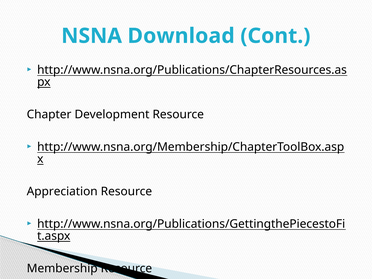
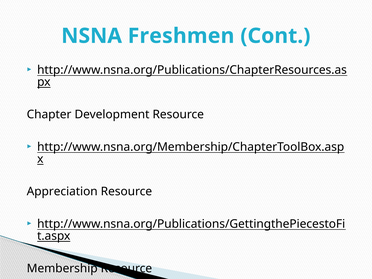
Download: Download -> Freshmen (181, 36)
